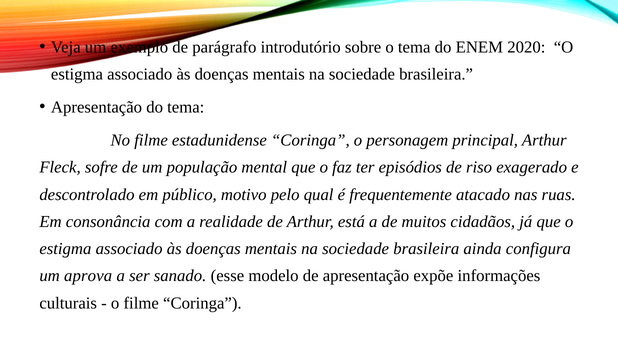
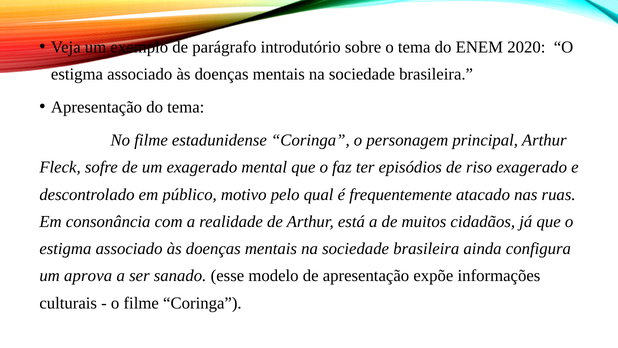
um população: população -> exagerado (202, 167)
